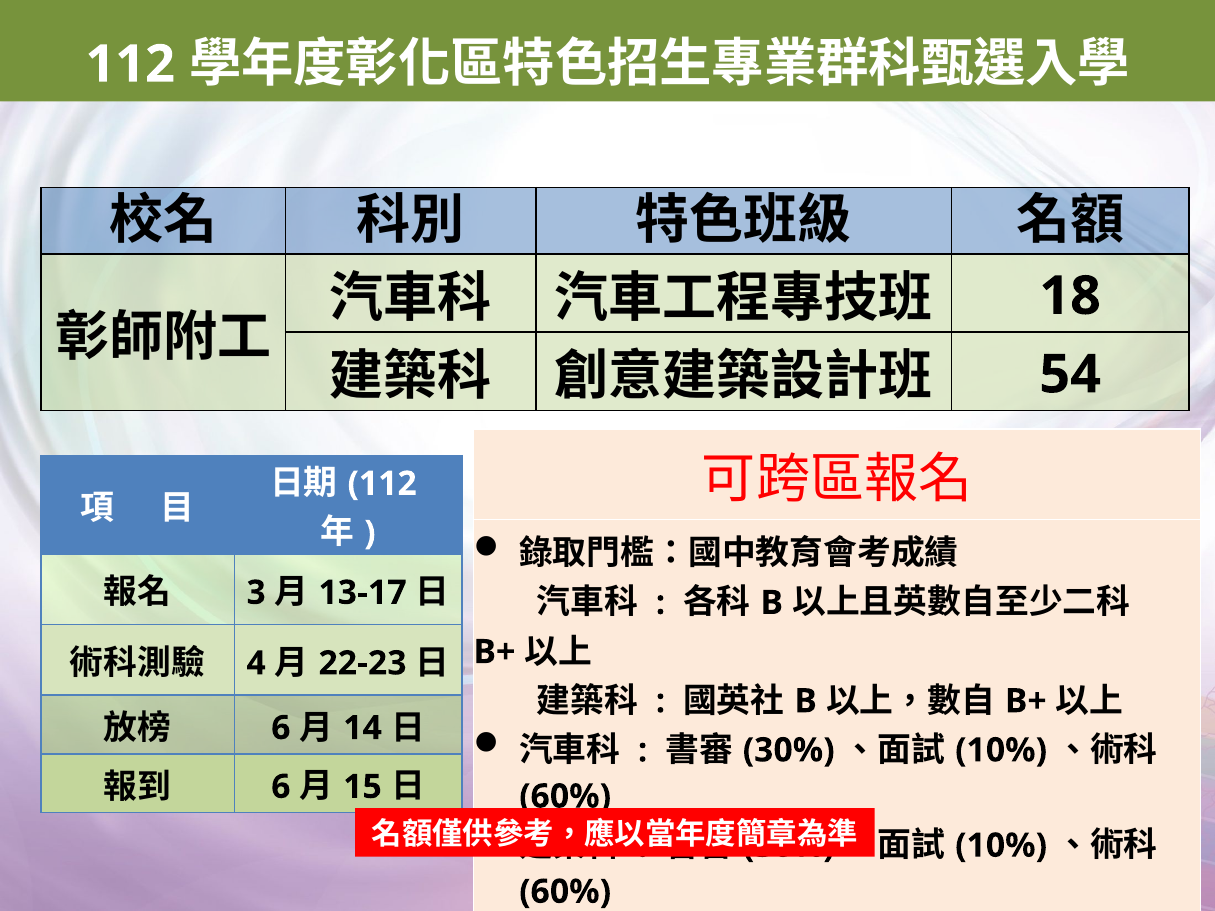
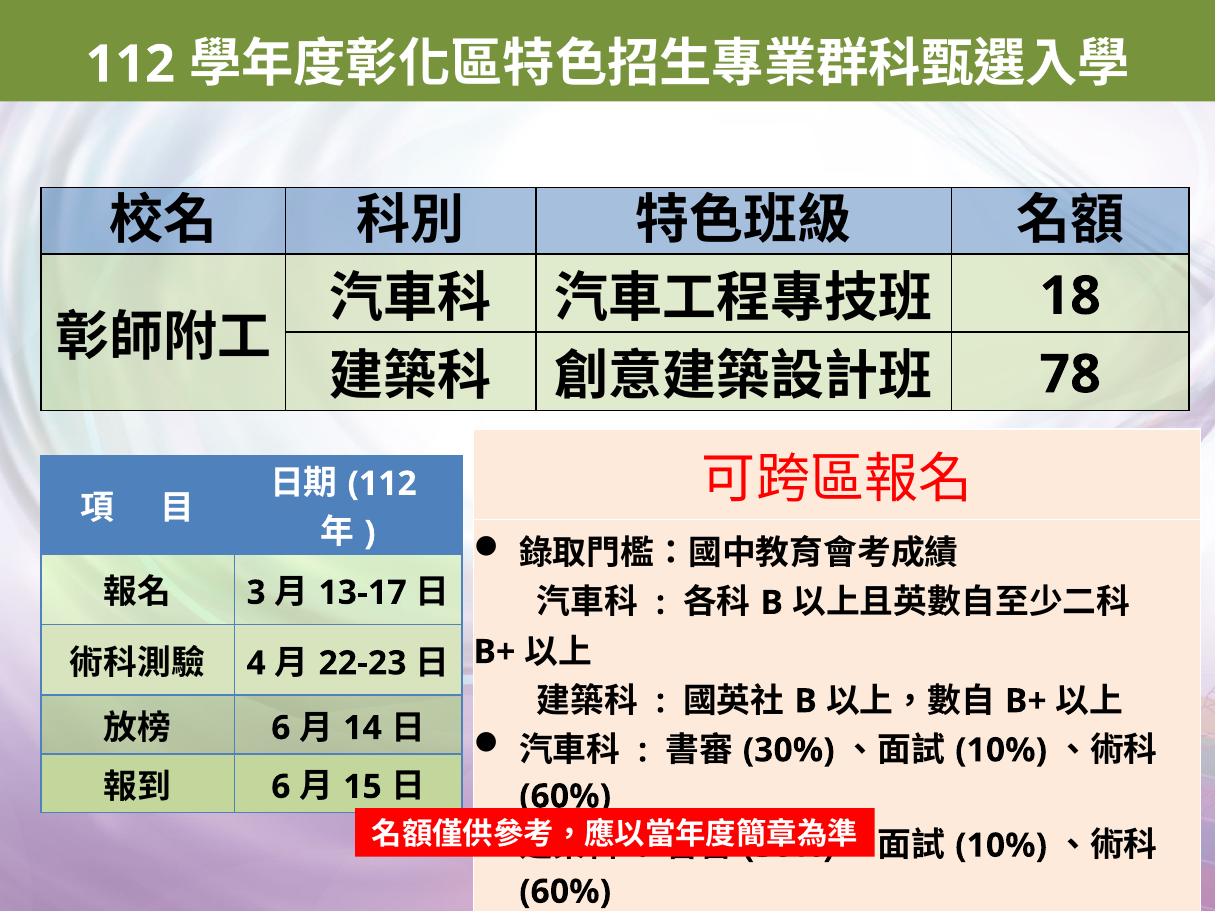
54: 54 -> 78 (1070, 375)
